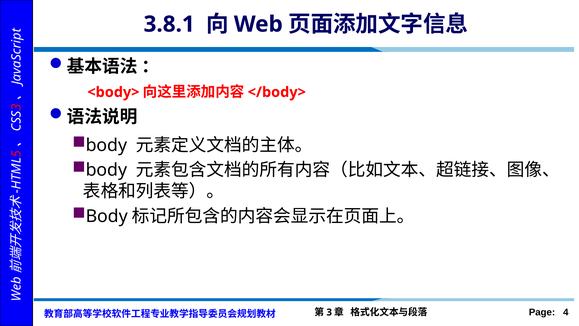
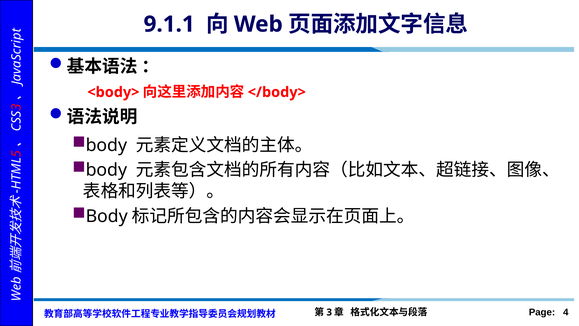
3.8.1: 3.8.1 -> 9.1.1 (169, 24)
